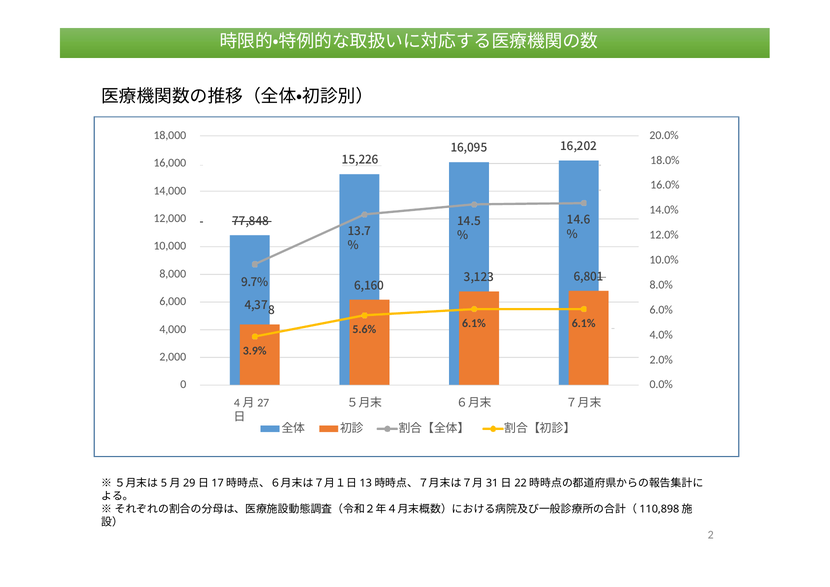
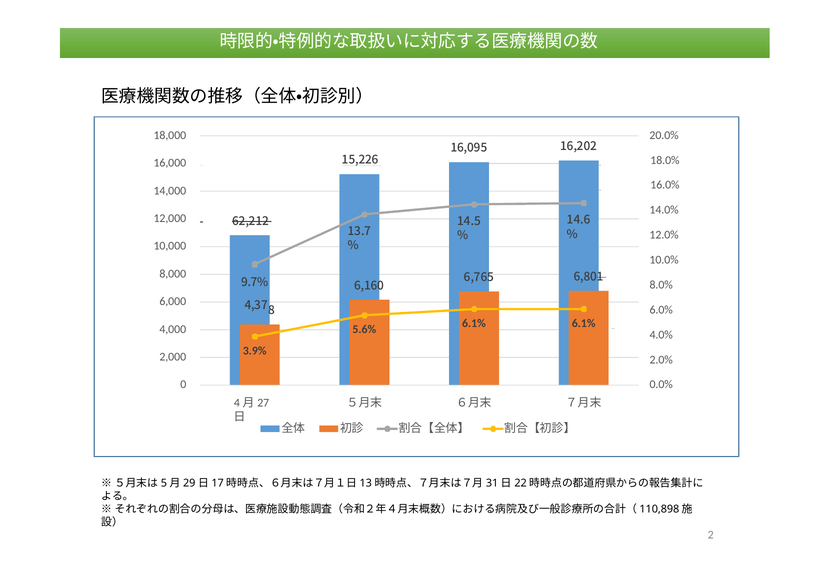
77,848: 77,848 -> 62,212 (251, 221)
3,123: 3,123 -> 6,765 (479, 277)
